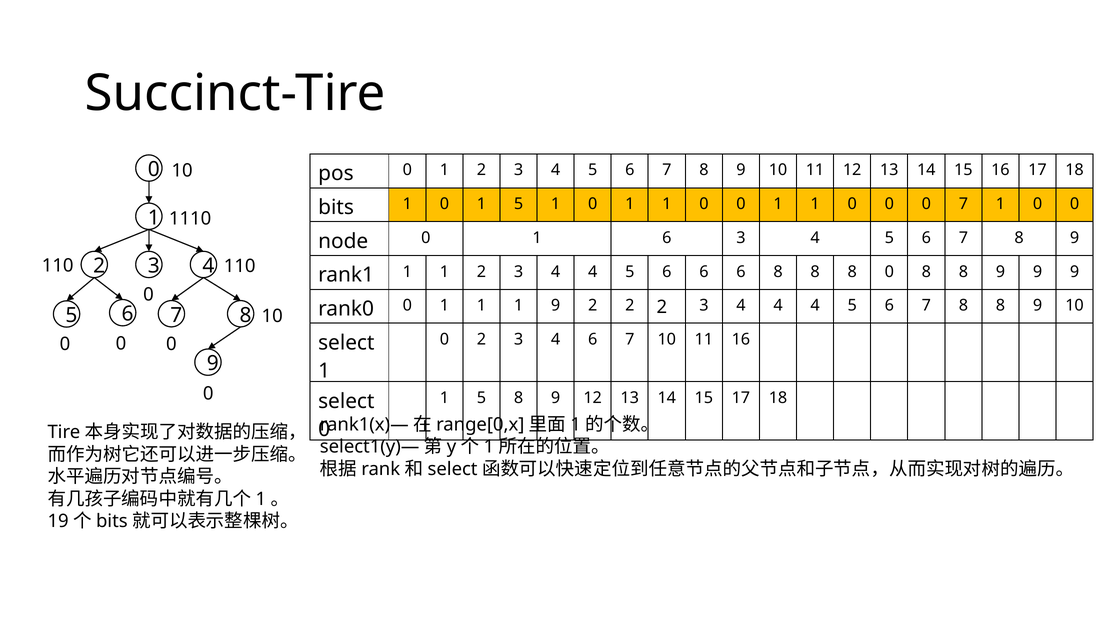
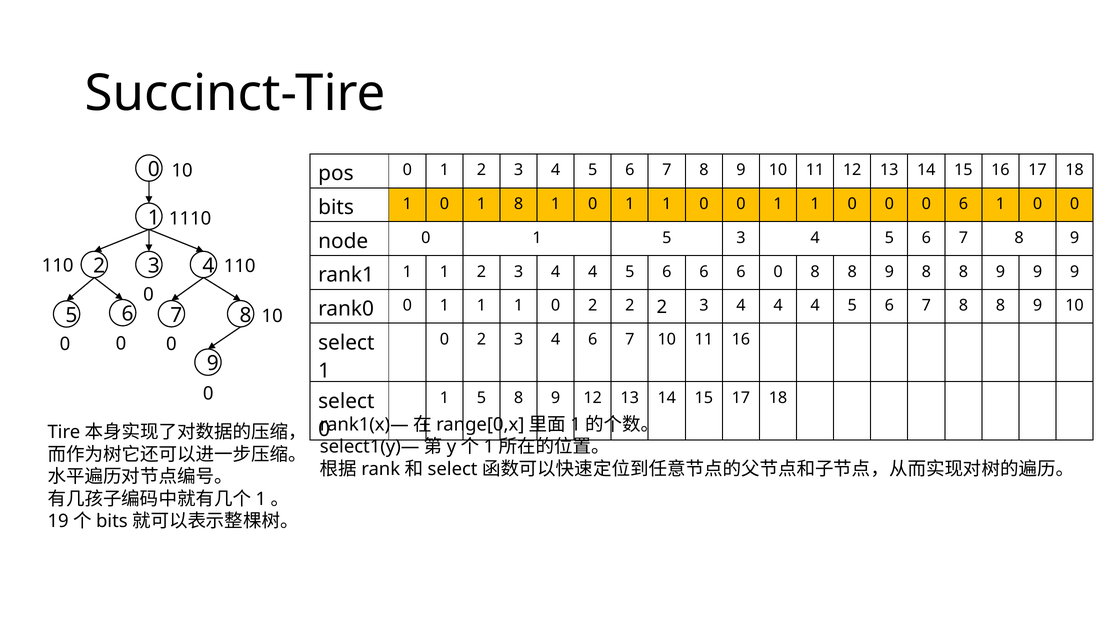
1 0 1 5: 5 -> 8 (519, 204)
0 7: 7 -> 6 (963, 204)
node 0 1 6: 6 -> 5 (667, 238)
6 6 8: 8 -> 0 (778, 272)
0: 0 -> 9 (889, 272)
1 1 1 9: 9 -> 0 (556, 306)
